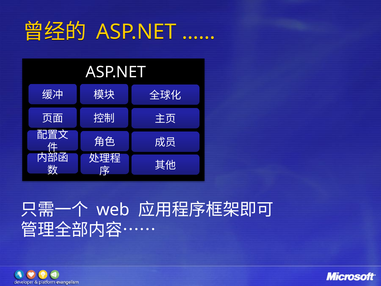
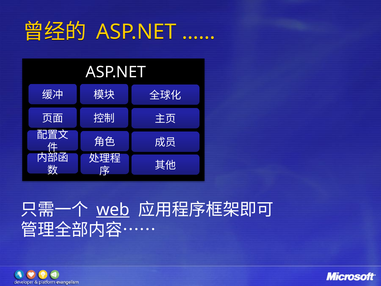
web underline: none -> present (113, 210)
